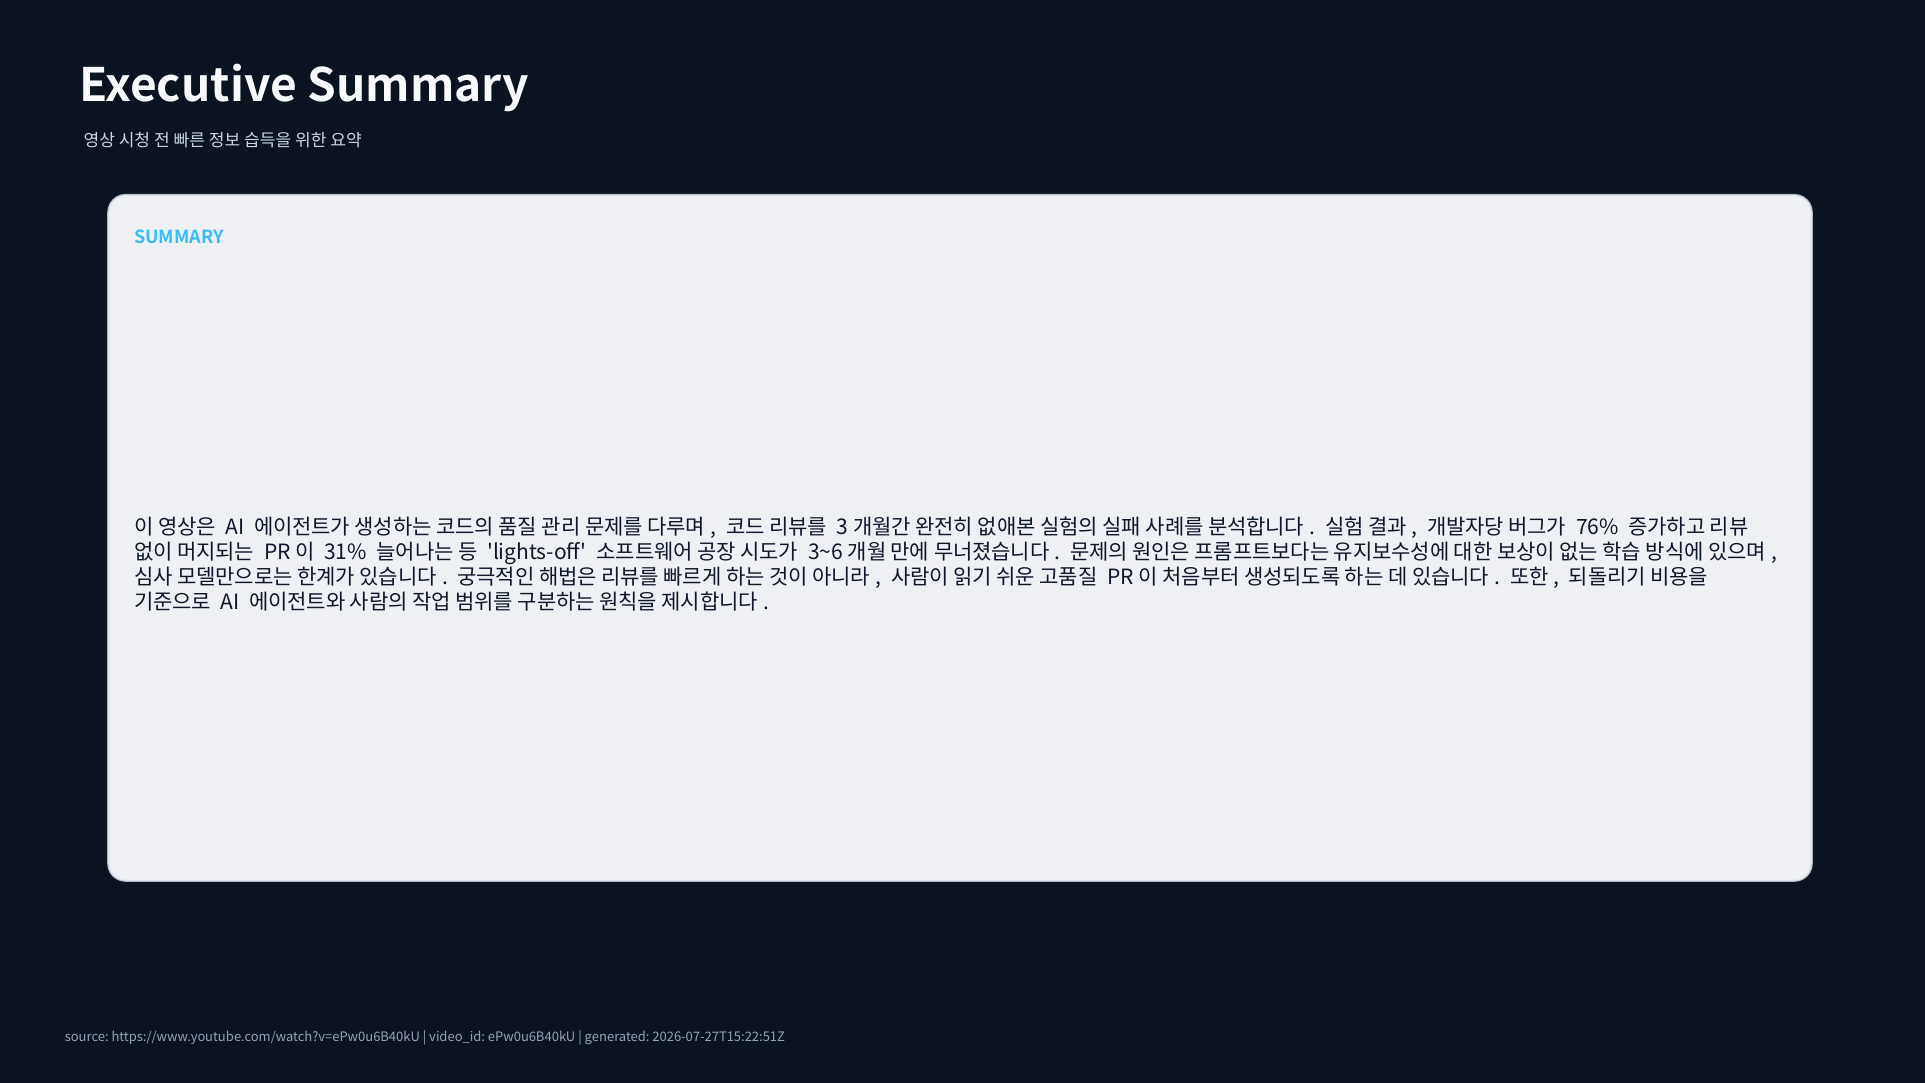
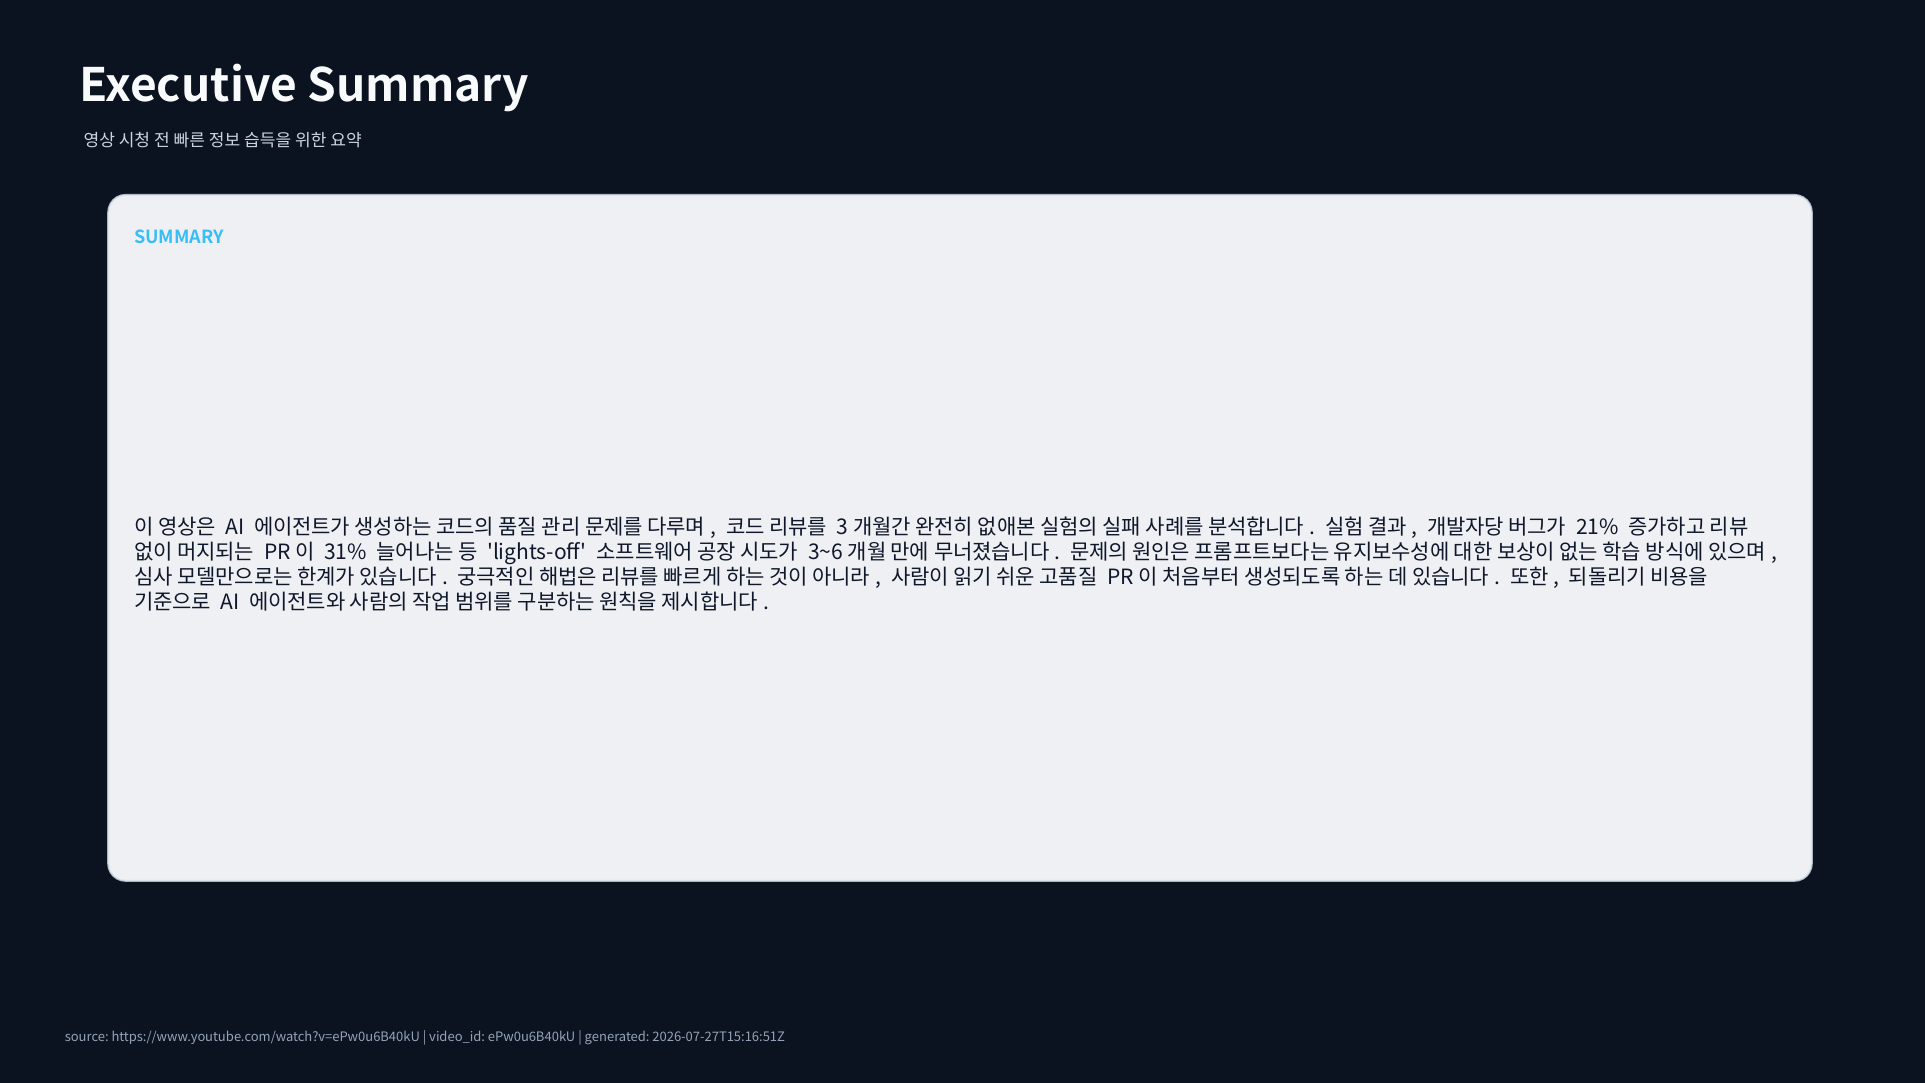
76%: 76% -> 21% (1597, 527)
2026-07-27T15:22:51Z: 2026-07-27T15:22:51Z -> 2026-07-27T15:16:51Z (719, 1037)
